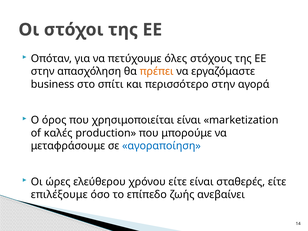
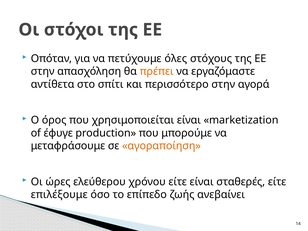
business: business -> αντίθετα (53, 84)
καλές: καλές -> έφυγε (58, 133)
αγοραποίηση colour: blue -> orange (161, 146)
